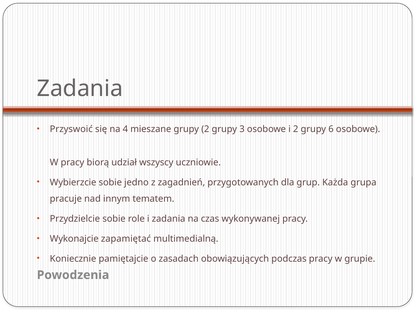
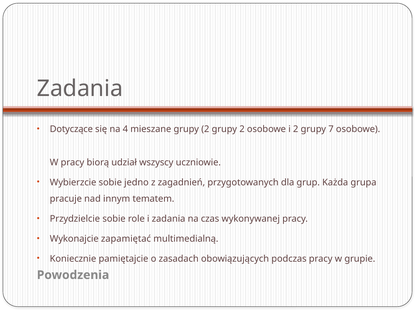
Przyswoić: Przyswoić -> Dotyczące (71, 129)
2 grupy 3: 3 -> 2 (242, 129)
6: 6 -> 7 (331, 129)
